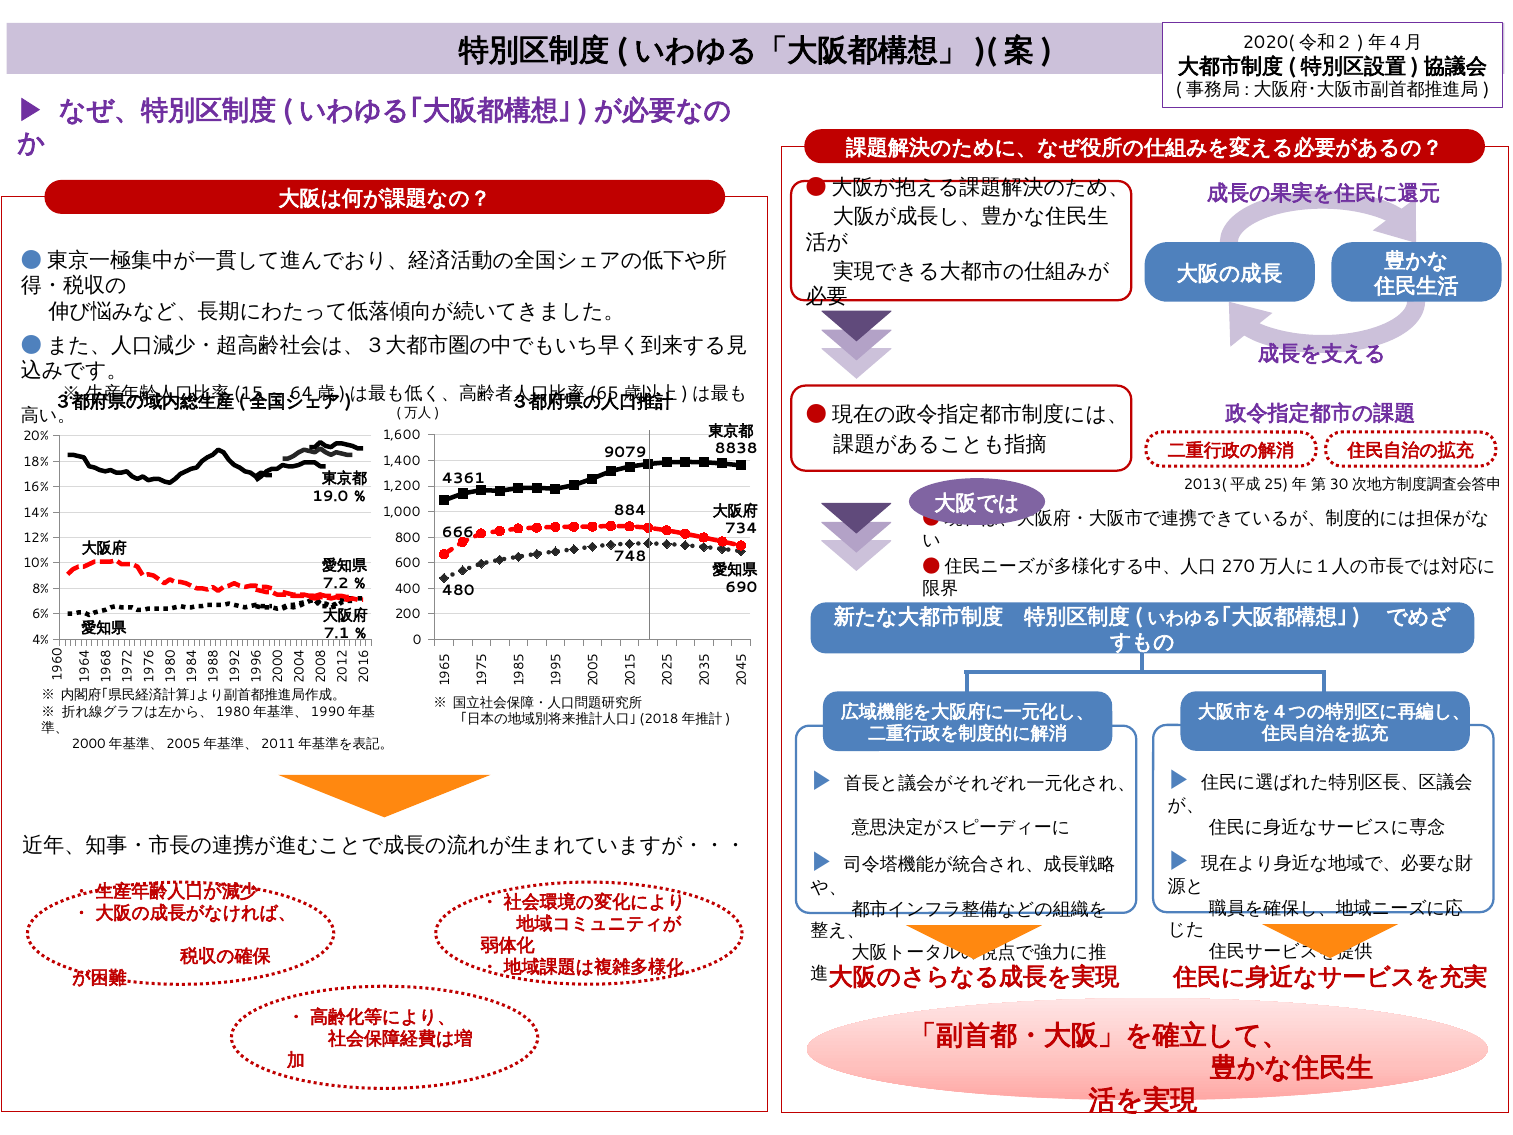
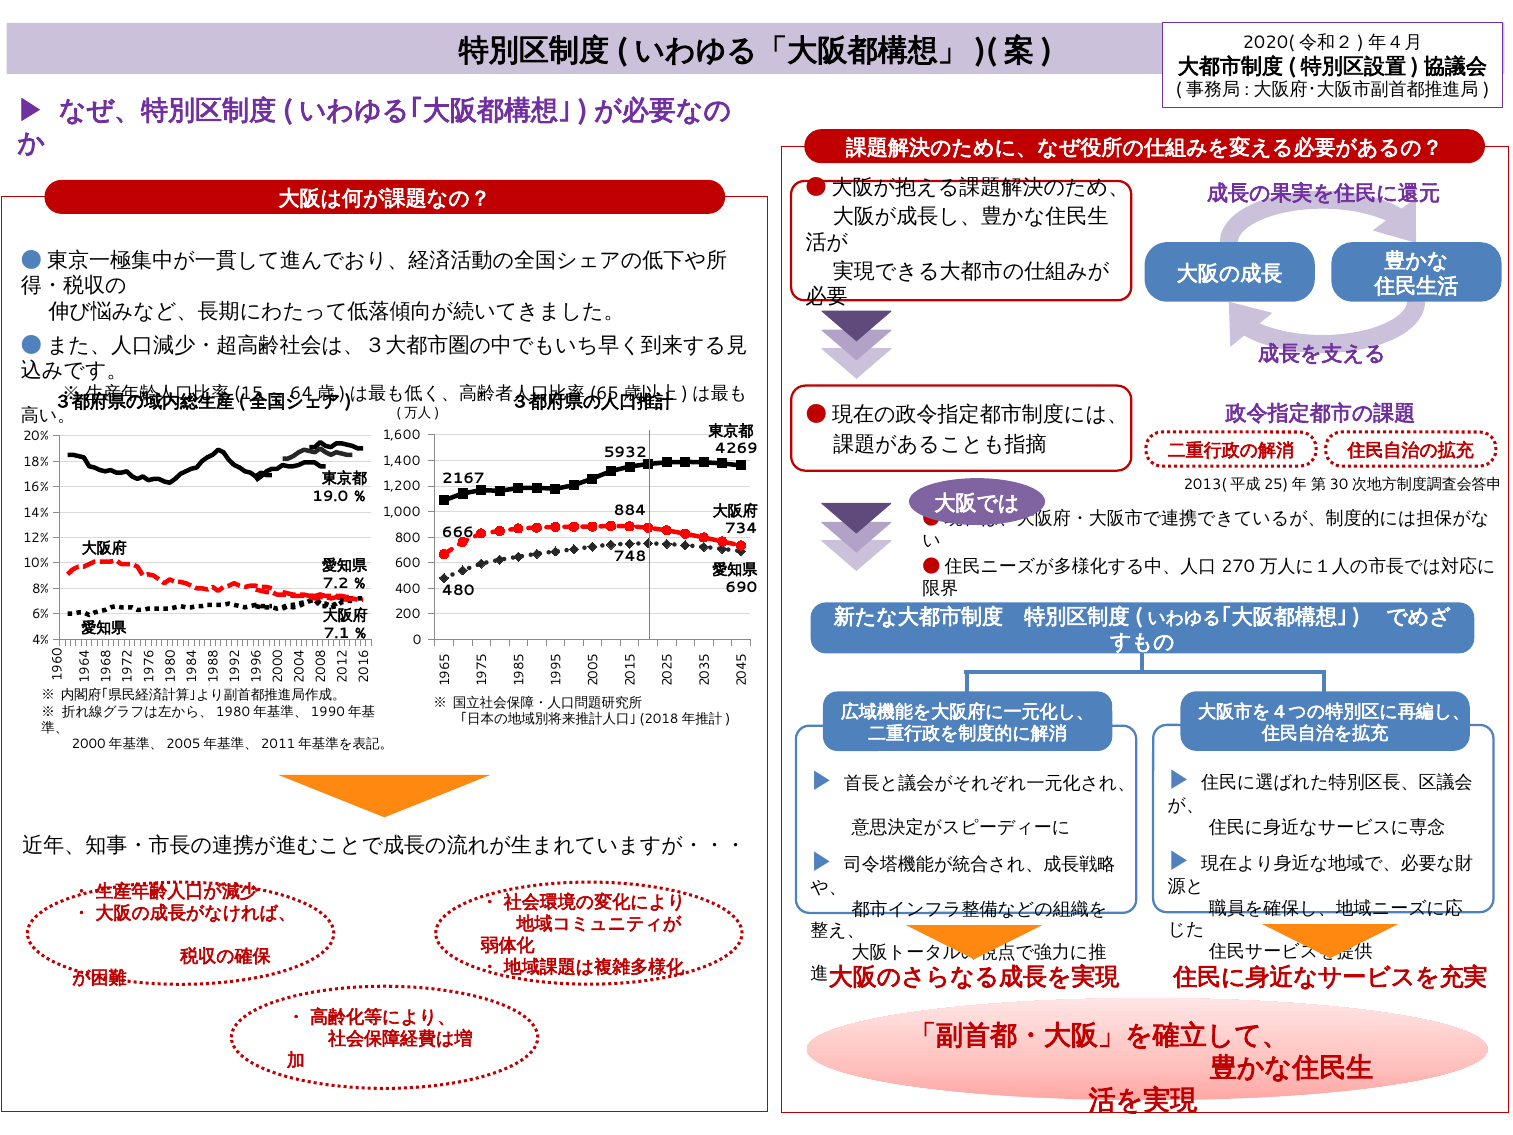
8838: 8838 -> 4269 (736, 449)
9079: 9079 -> 5932 (625, 452)
4361: 4361 -> 2167 (463, 478)
